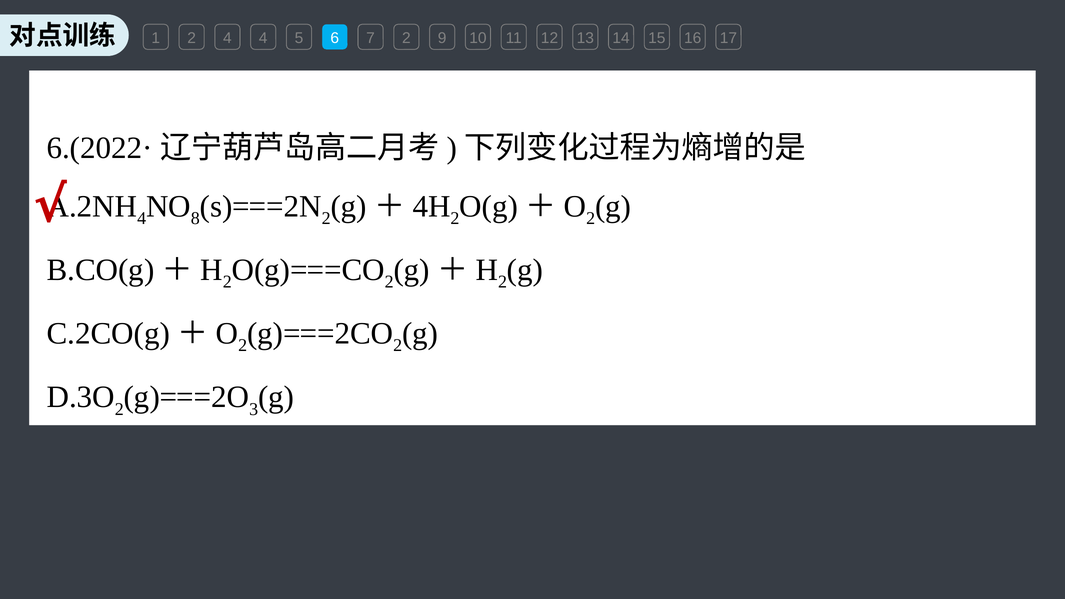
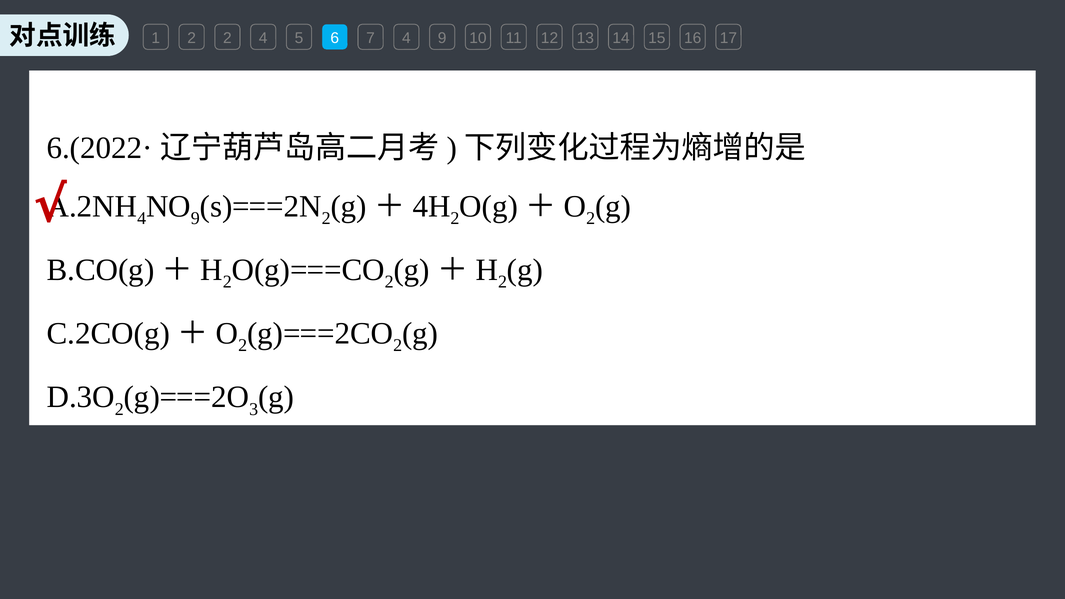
2 4: 4 -> 2 (227, 38)
7 2: 2 -> 4 (406, 38)
8: 8 -> 9 (195, 218)
